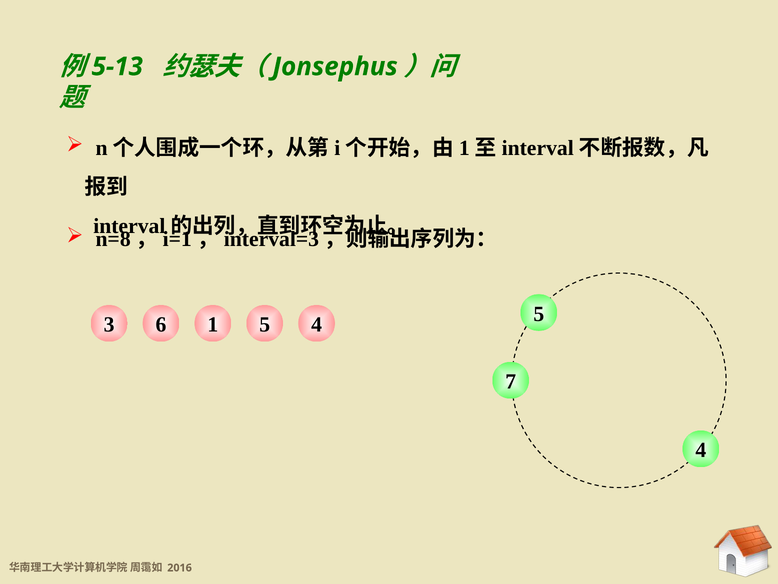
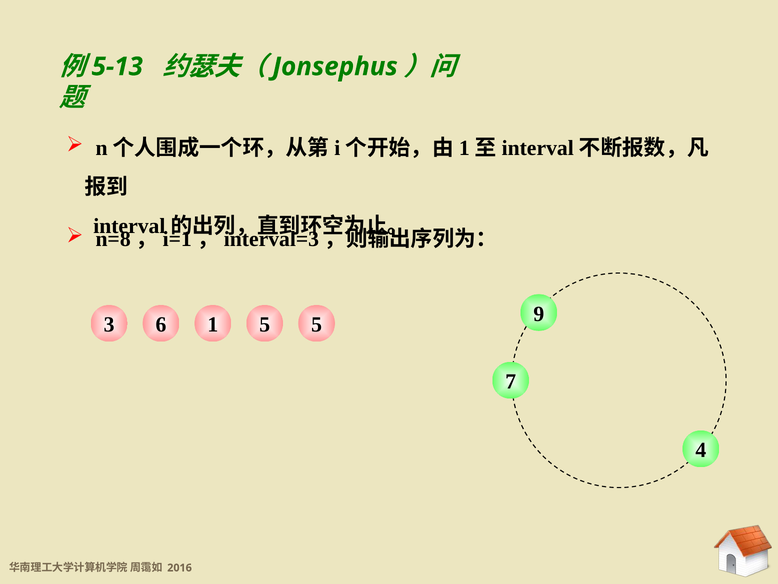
1 4: 4 -> 5 (317, 325)
6 5: 5 -> 9 (539, 314)
